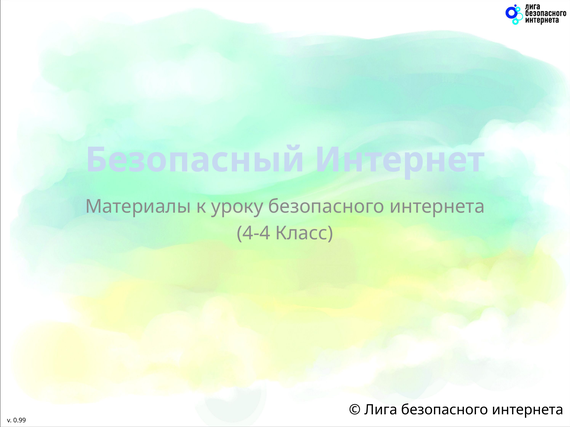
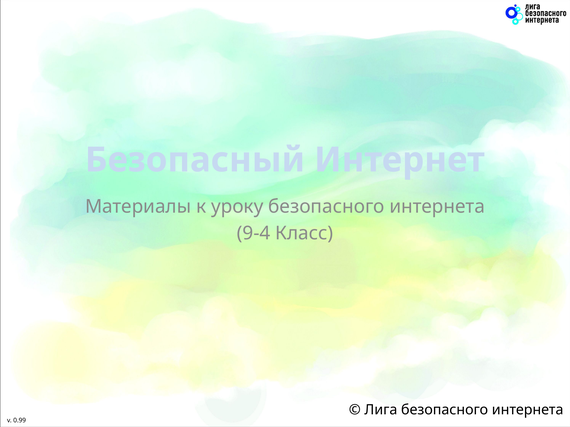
4-4: 4-4 -> 9-4 (254, 233)
